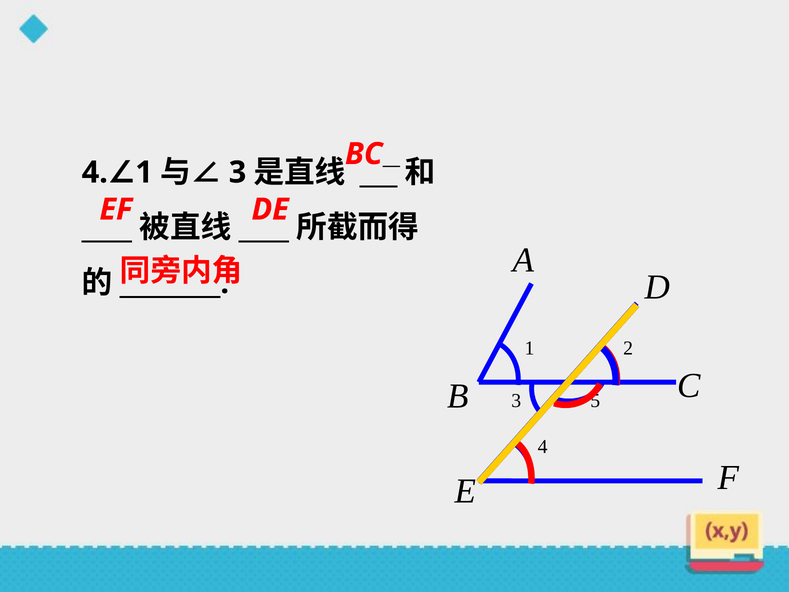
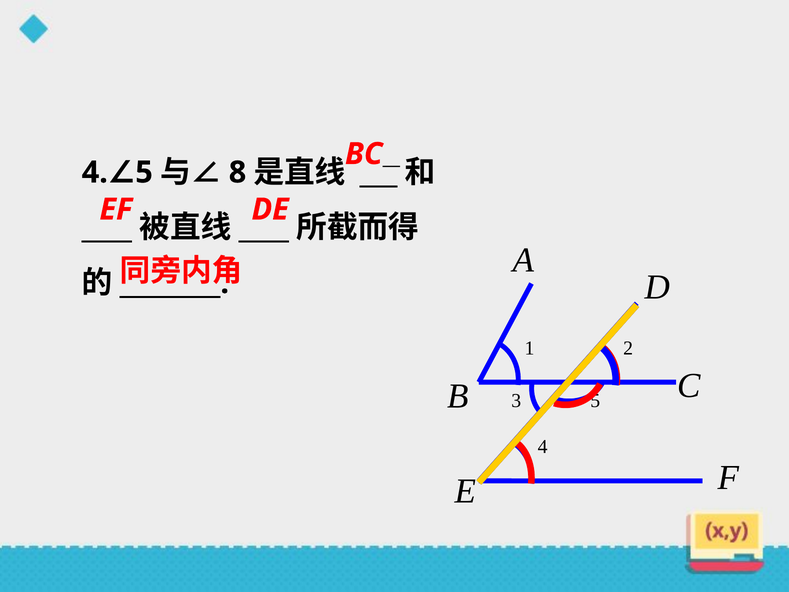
3: 3 -> 8 (238, 172)
4 1: 1 -> 5 (144, 172)
